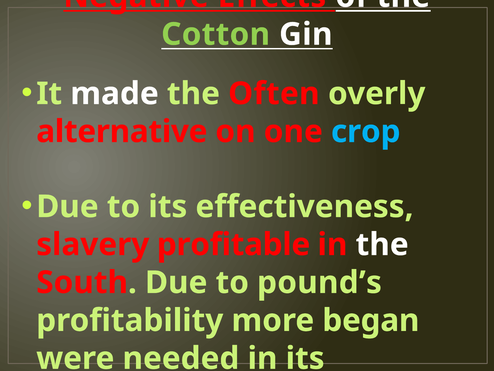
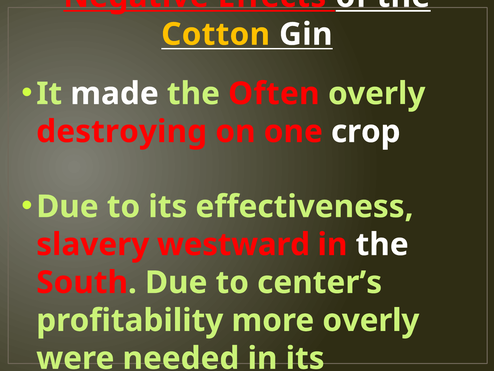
Cotton colour: light green -> yellow (216, 34)
alternative: alternative -> destroying (122, 131)
crop colour: light blue -> white (366, 131)
profitable: profitable -> westward (234, 244)
pound’s: pound’s -> center’s (320, 282)
more began: began -> overly (371, 320)
